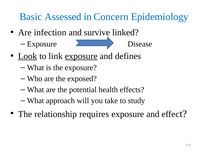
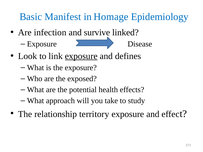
Assessed: Assessed -> Manifest (63, 17)
Concern: Concern -> Homage (111, 17)
Look underline: present -> none (28, 56)
requires: requires -> territory (94, 114)
